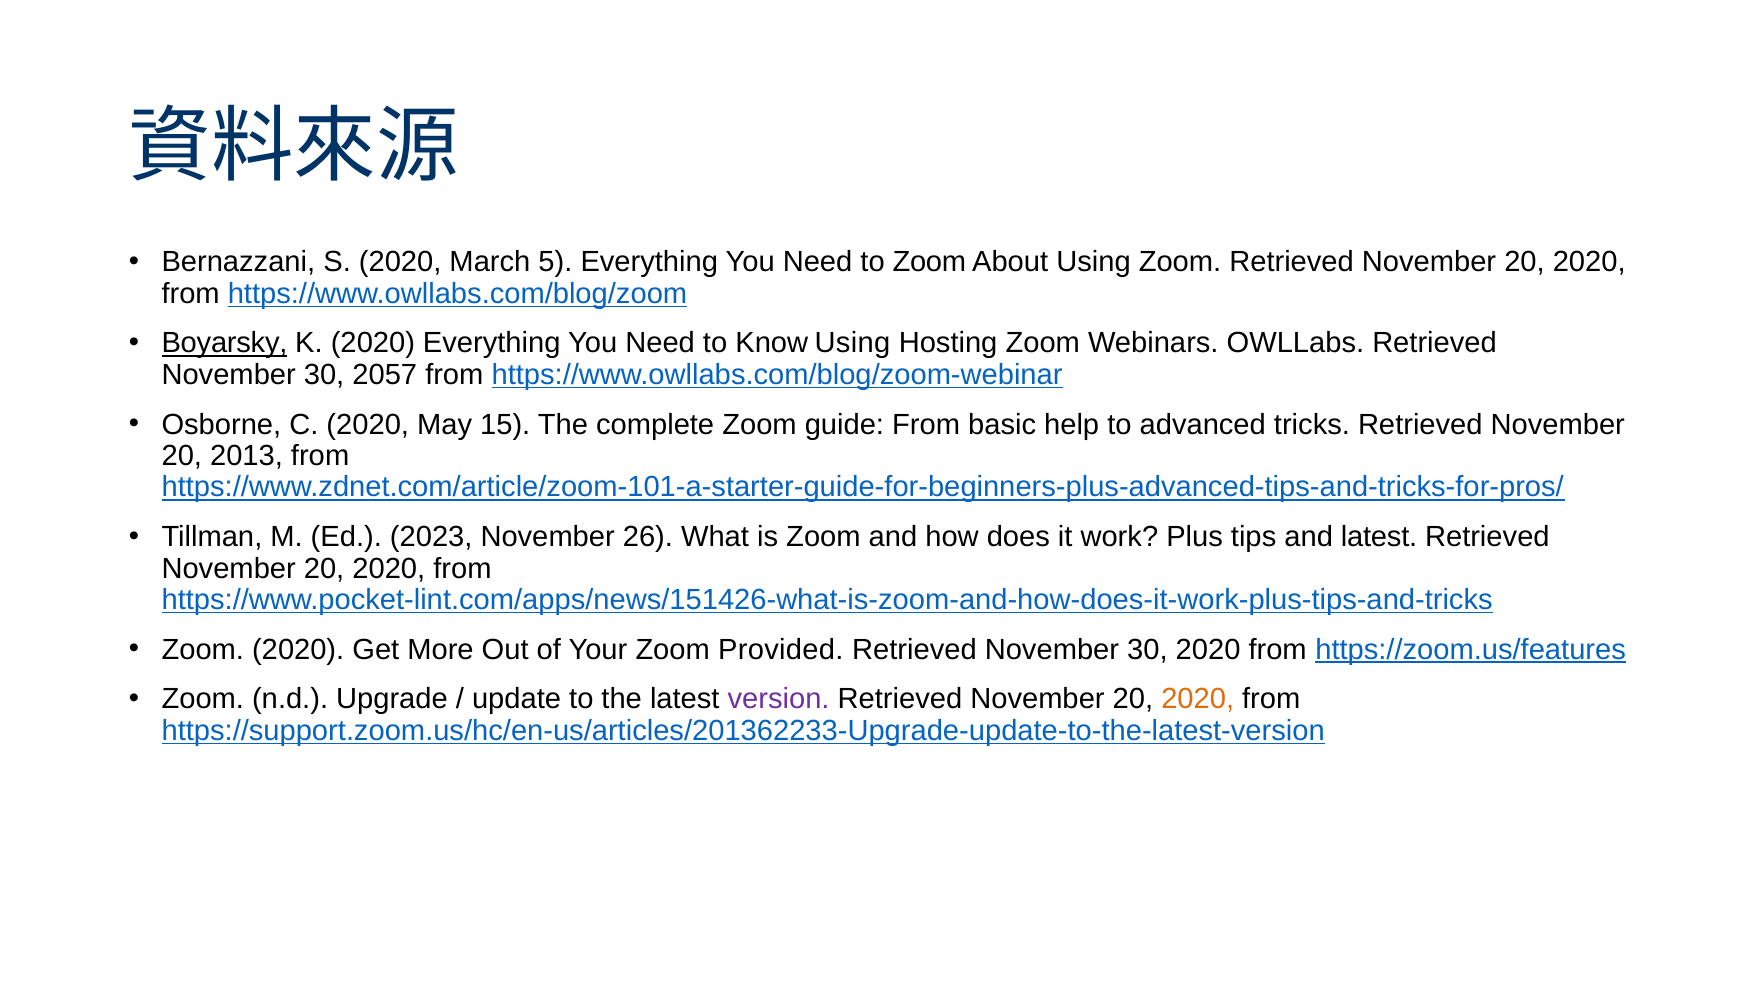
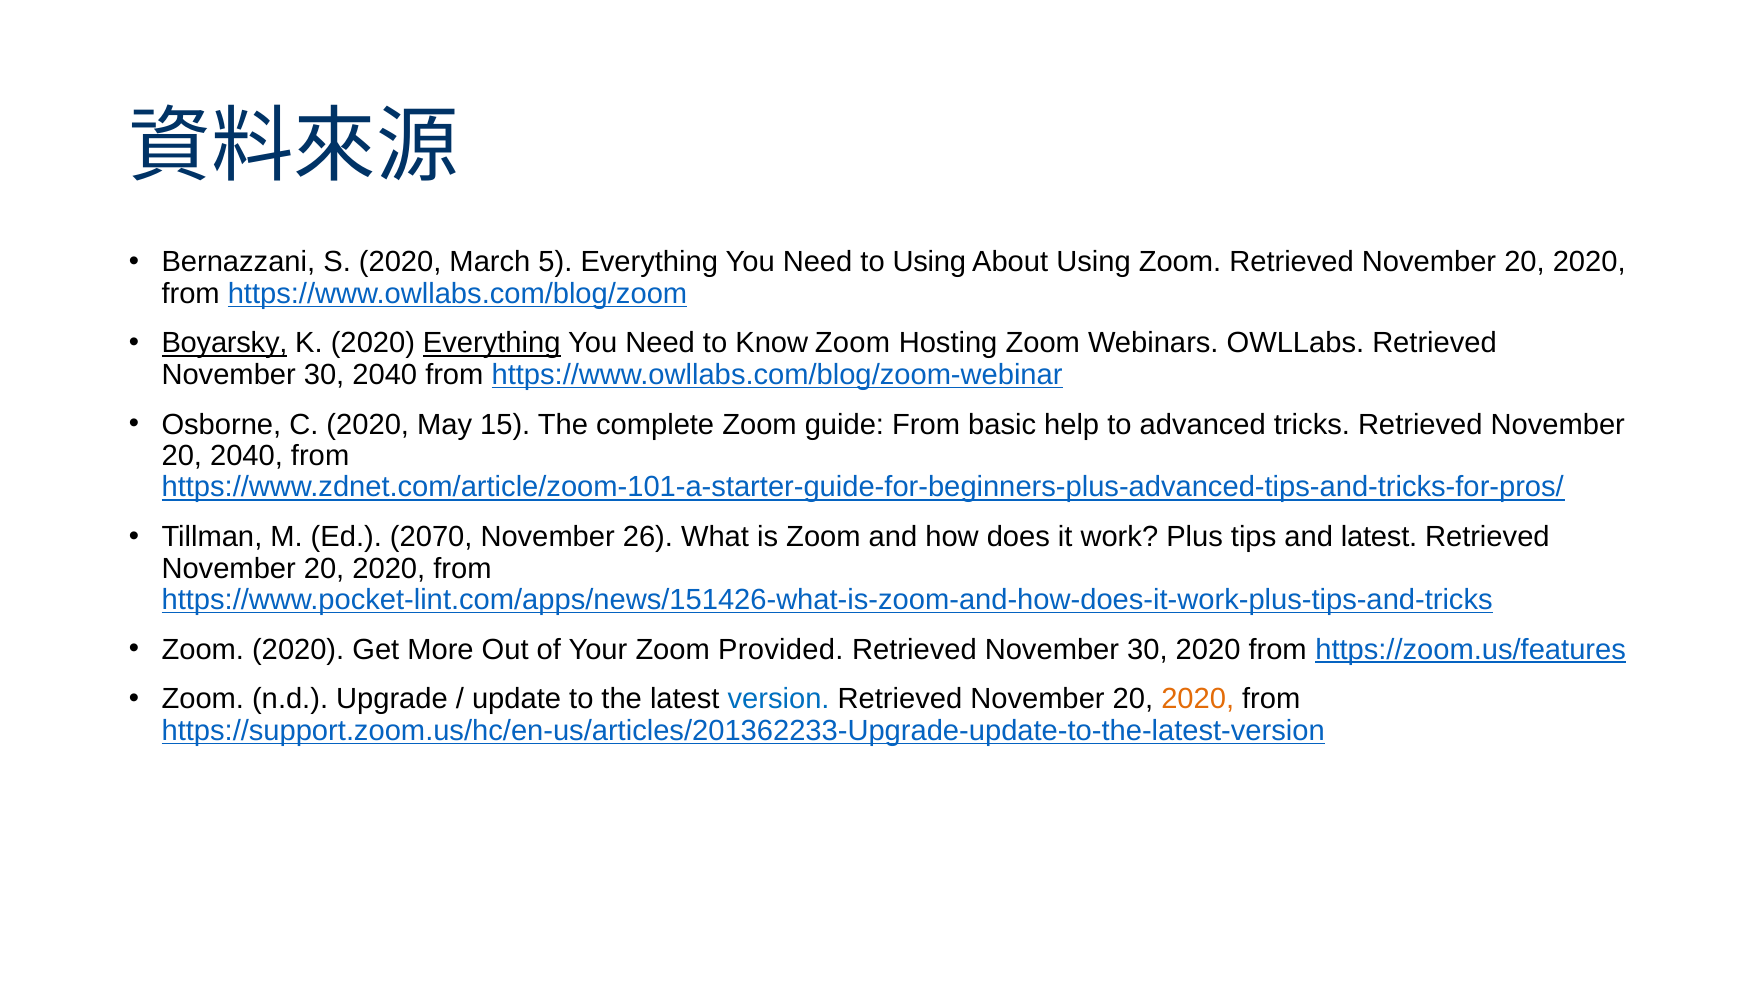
to Zoom: Zoom -> Using (929, 262)
Everything underline: none -> present (492, 343)
Know Using: Using -> Zoom (852, 343)
30 2057: 2057 -> 2040 (385, 375)
20 2013: 2013 -> 2040 (246, 456)
2023: 2023 -> 2070 (431, 537)
version colour: purple -> blue (779, 699)
